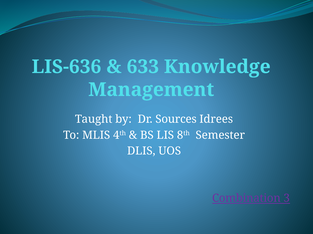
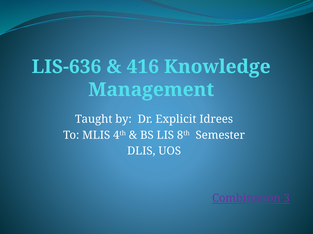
633: 633 -> 416 (143, 67)
Sources: Sources -> Explicit (176, 120)
